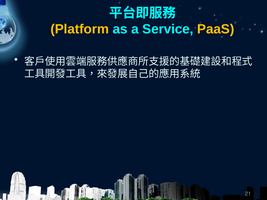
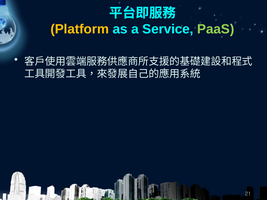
PaaS colour: yellow -> light green (216, 29)
